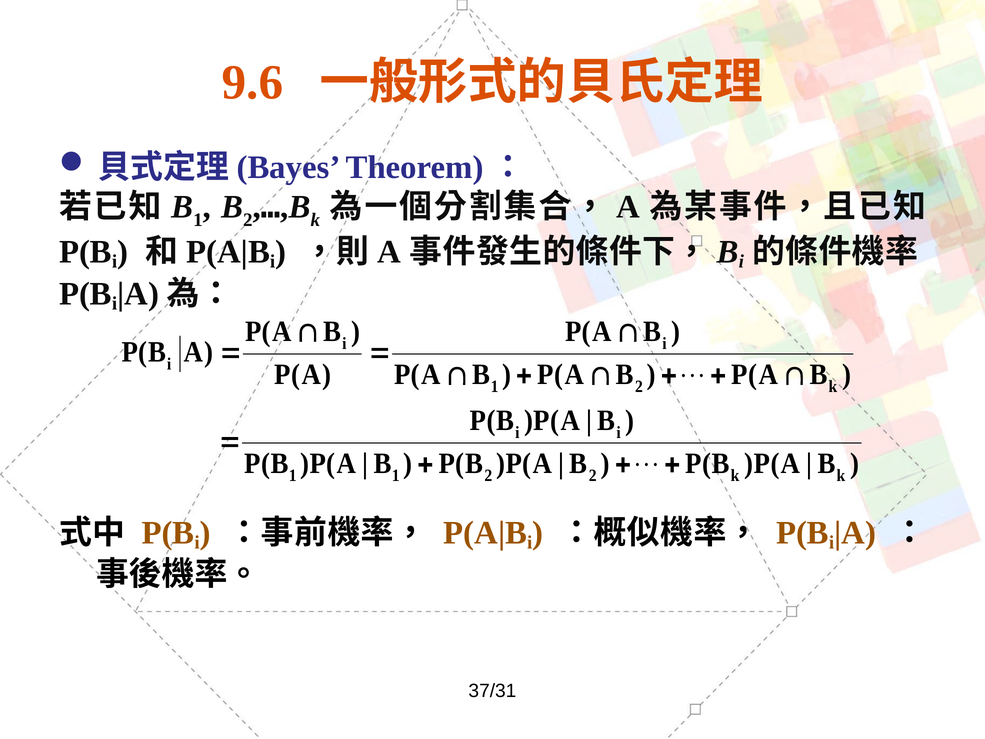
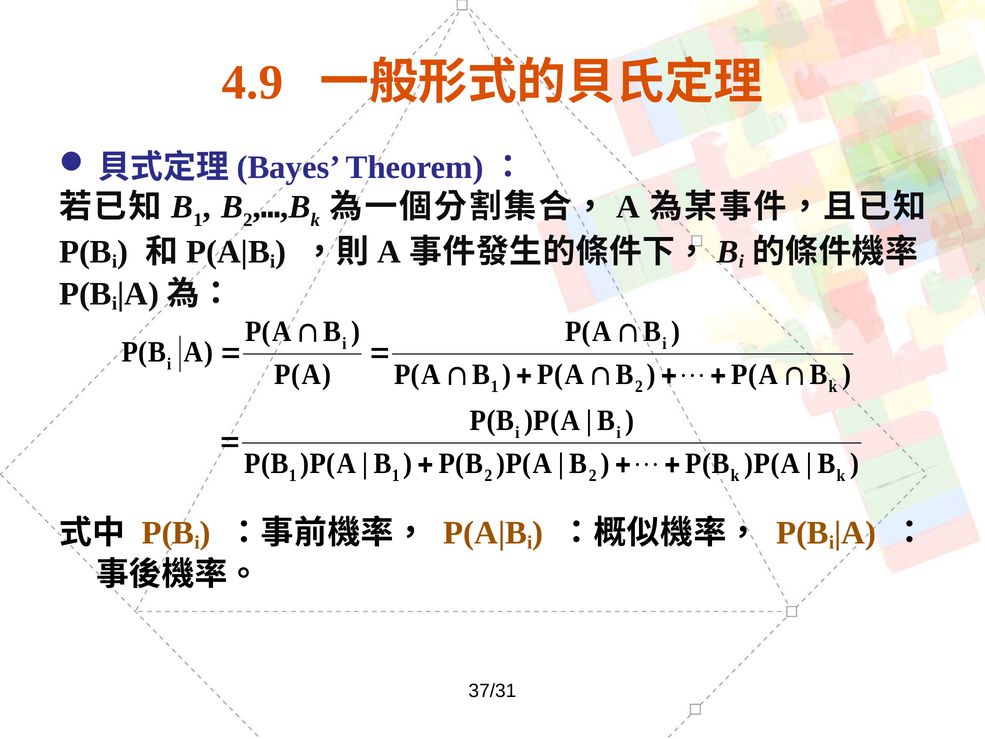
9.6: 9.6 -> 4.9 (253, 83)
